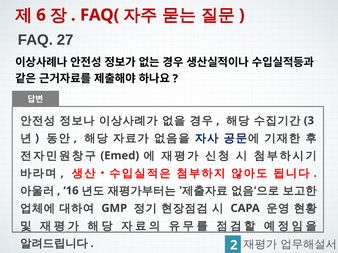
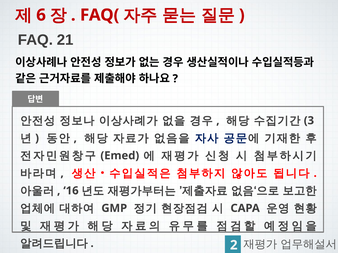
27: 27 -> 21 (65, 40)
